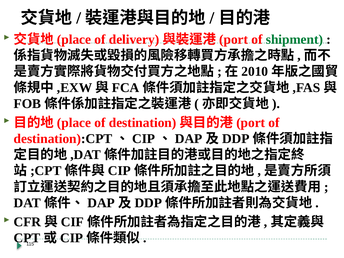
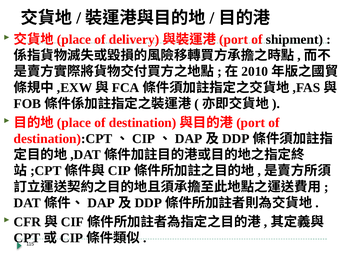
shipment colour: green -> black (294, 39)
